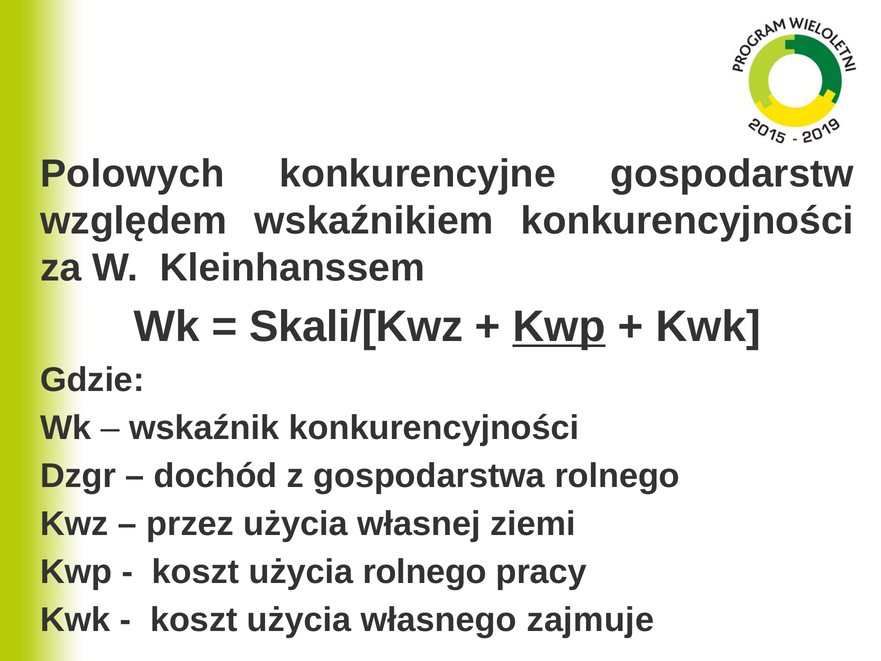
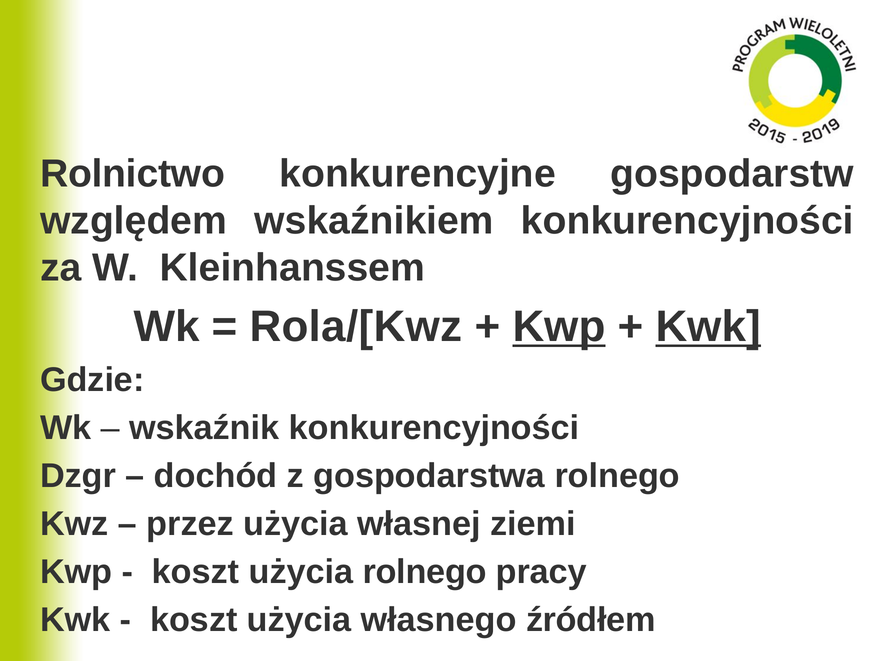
Polowych: Polowych -> Rolnictwo (133, 174)
Skali/[Kwz: Skali/[Kwz -> Rola/[Kwz (356, 327)
Kwk underline: none -> present (708, 327)
zajmuje: zajmuje -> źródłem (591, 620)
